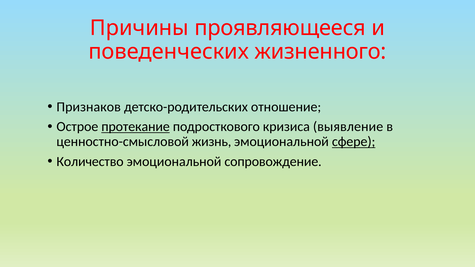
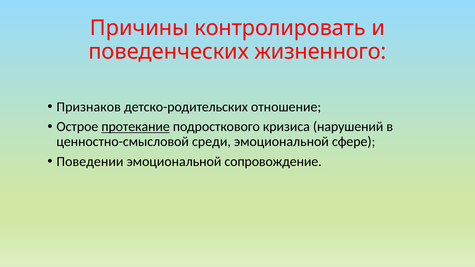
проявляющееся: проявляющееся -> контролировать (280, 28)
выявление: выявление -> нарушений (348, 127)
жизнь: жизнь -> среди (211, 142)
сфере underline: present -> none (354, 142)
Количество: Количество -> Поведении (90, 162)
